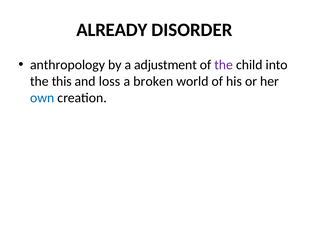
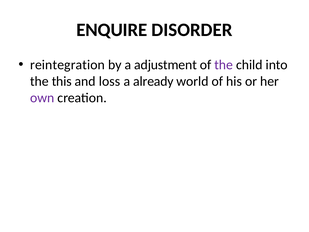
ALREADY: ALREADY -> ENQUIRE (112, 30)
anthropology: anthropology -> reintegration (68, 65)
broken: broken -> already (153, 81)
own colour: blue -> purple (42, 98)
